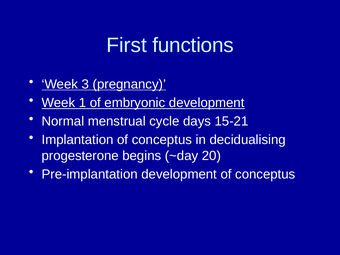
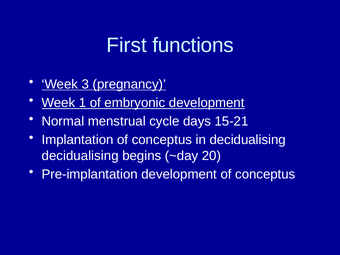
progesterone: progesterone -> decidualising (80, 156)
